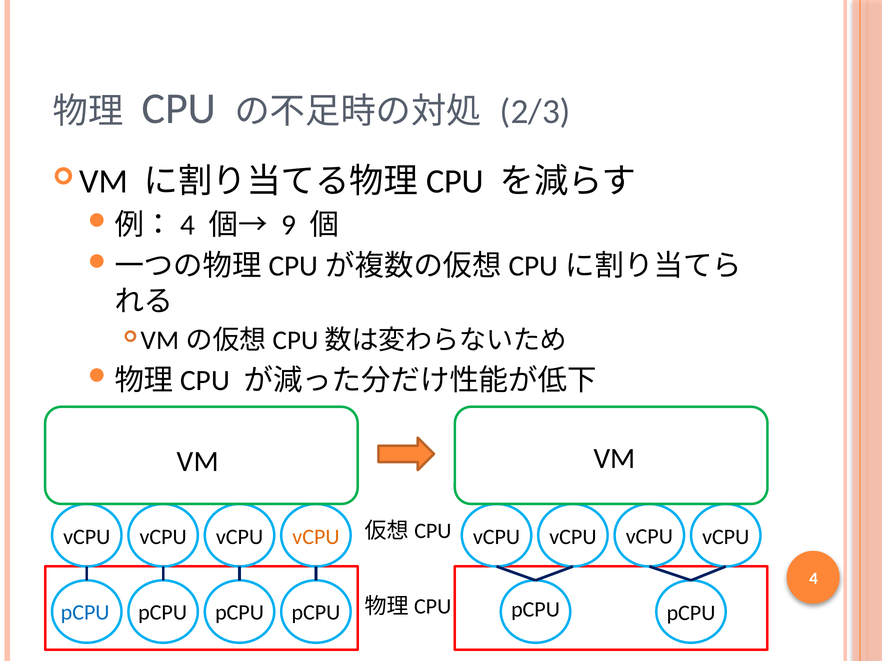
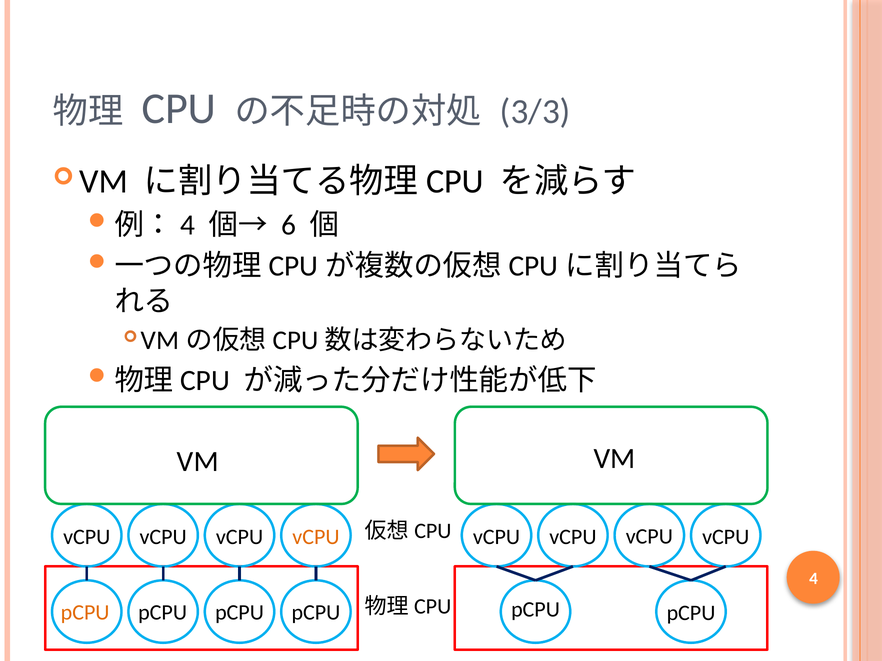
2/3: 2/3 -> 3/3 (535, 112)
9: 9 -> 6 (289, 225)
pCPU colour: blue -> orange (85, 613)
